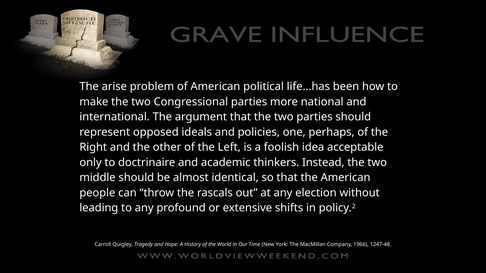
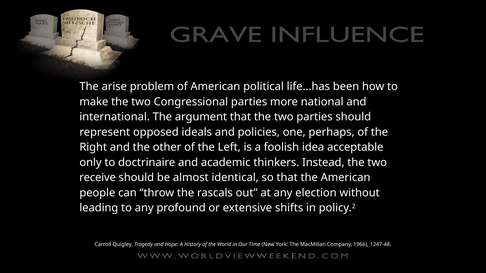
middle: middle -> receive (98, 178)
